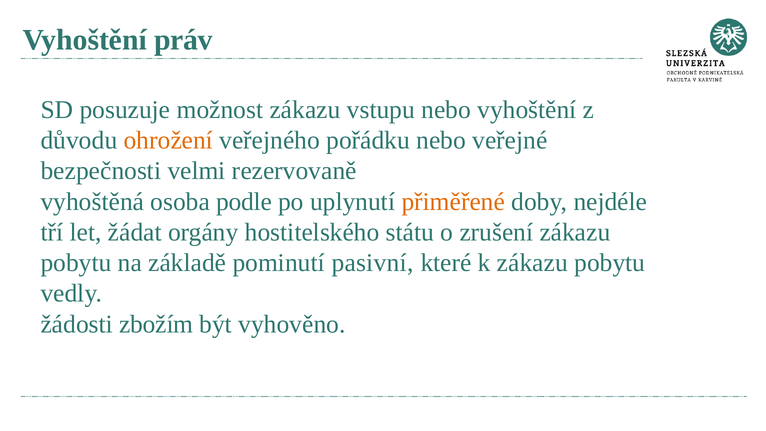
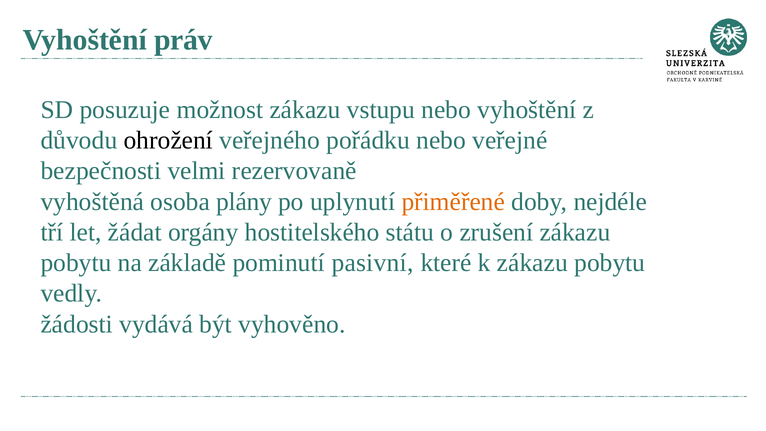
ohrožení colour: orange -> black (168, 140)
podle: podle -> plány (244, 202)
zbožím: zbožím -> vydává (156, 324)
